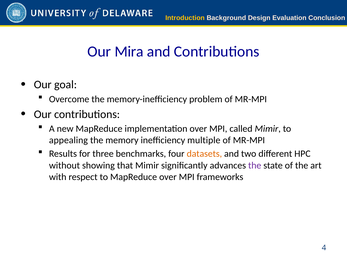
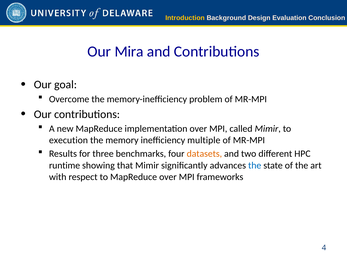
appealing: appealing -> execution (68, 140)
without: without -> runtime (65, 166)
the colour: purple -> blue (255, 166)
